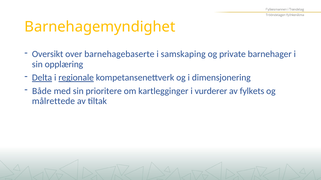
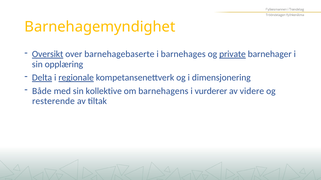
Oversikt underline: none -> present (48, 54)
samskaping: samskaping -> barnehages (183, 54)
private underline: none -> present (232, 54)
prioritere: prioritere -> kollektive (104, 91)
kartlegginger: kartlegginger -> barnehagens (163, 91)
fylkets: fylkets -> videre (252, 91)
målrettede: målrettede -> resterende (53, 101)
